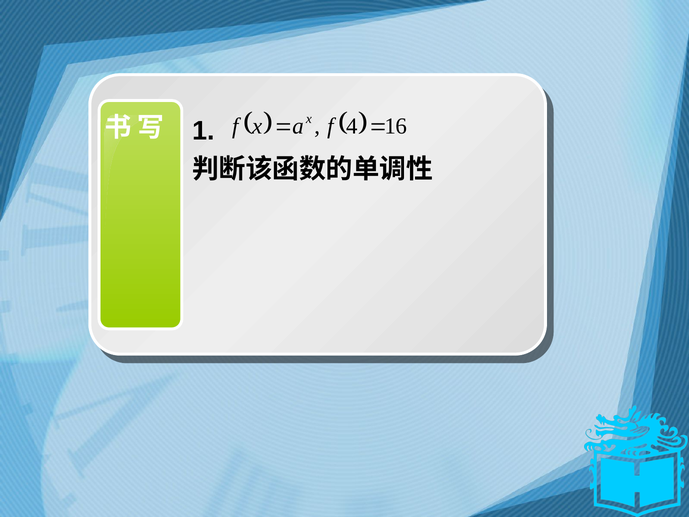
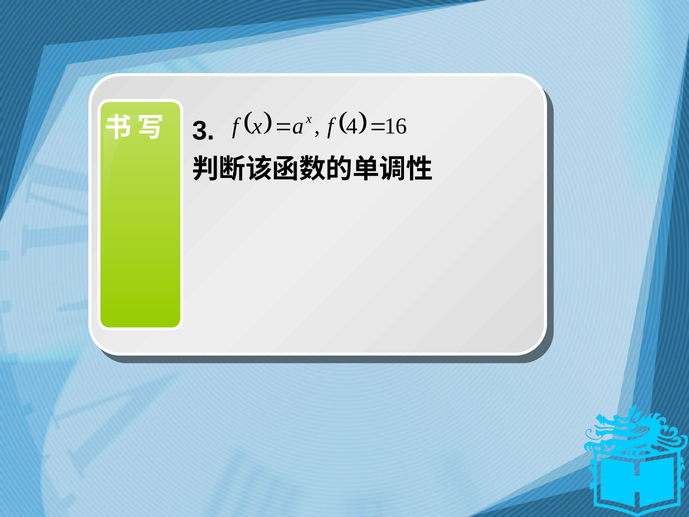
1: 1 -> 3 (203, 131)
